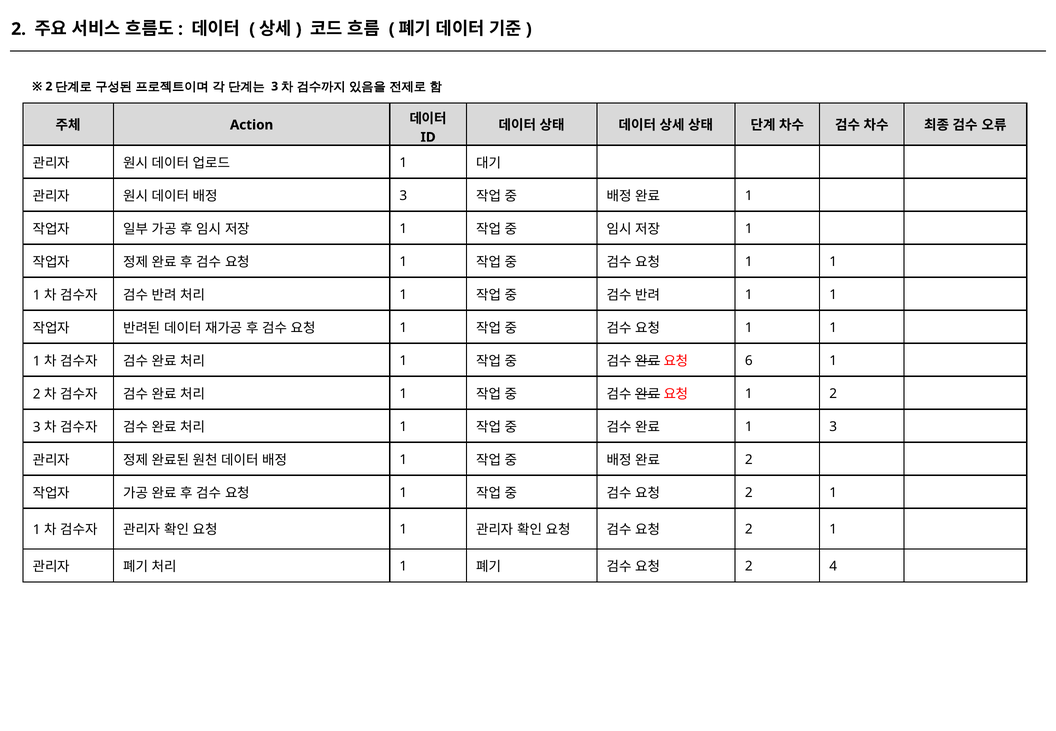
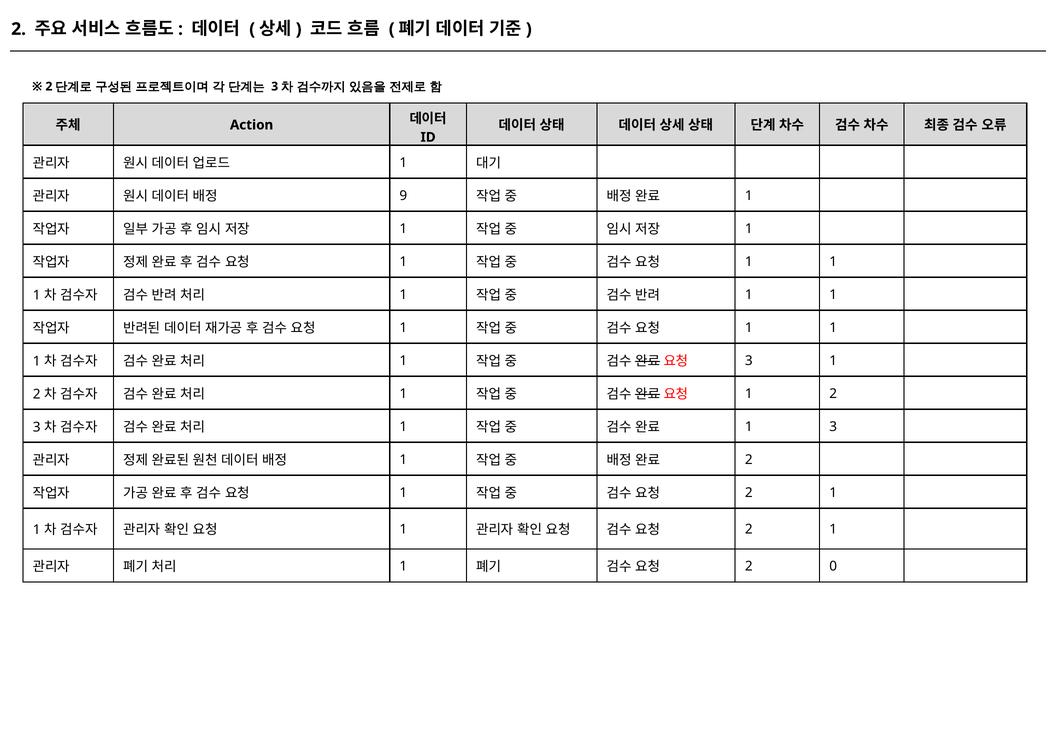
3: 3 -> 9 (403, 196)
6: 6 -> 3 (749, 361)
4: 4 -> 0 (833, 566)
